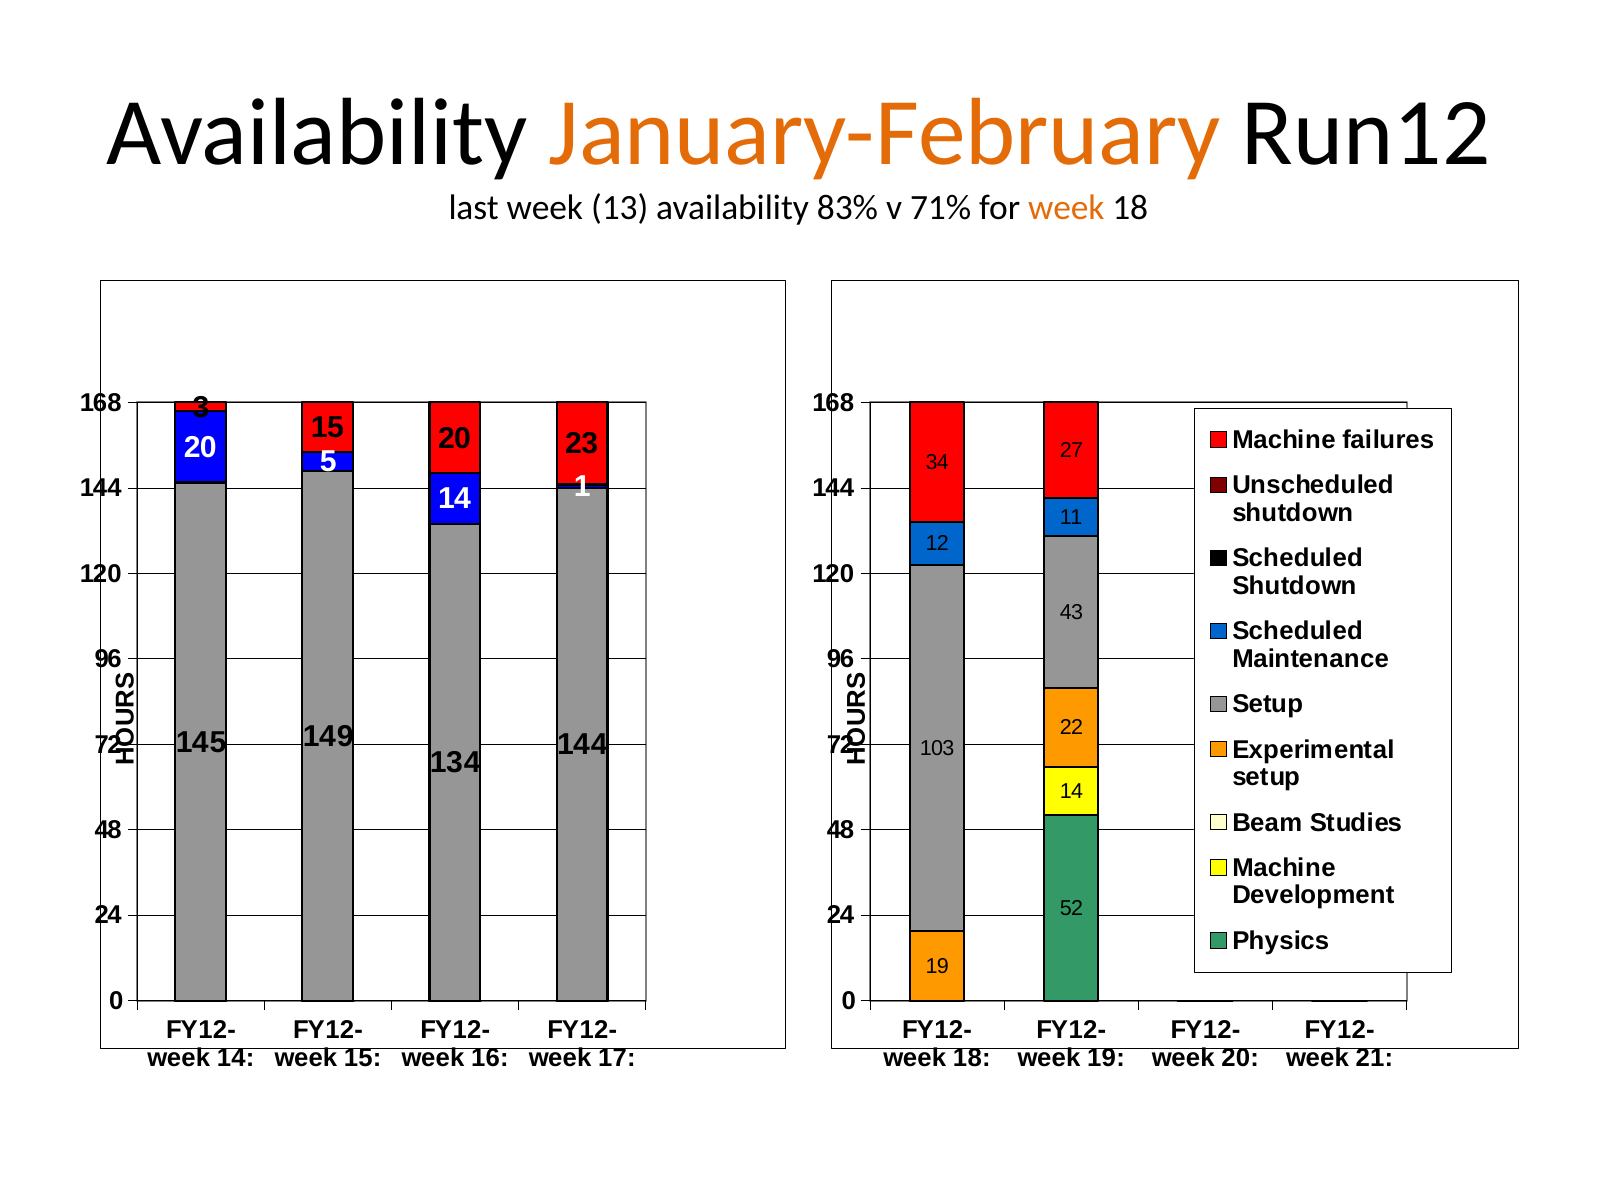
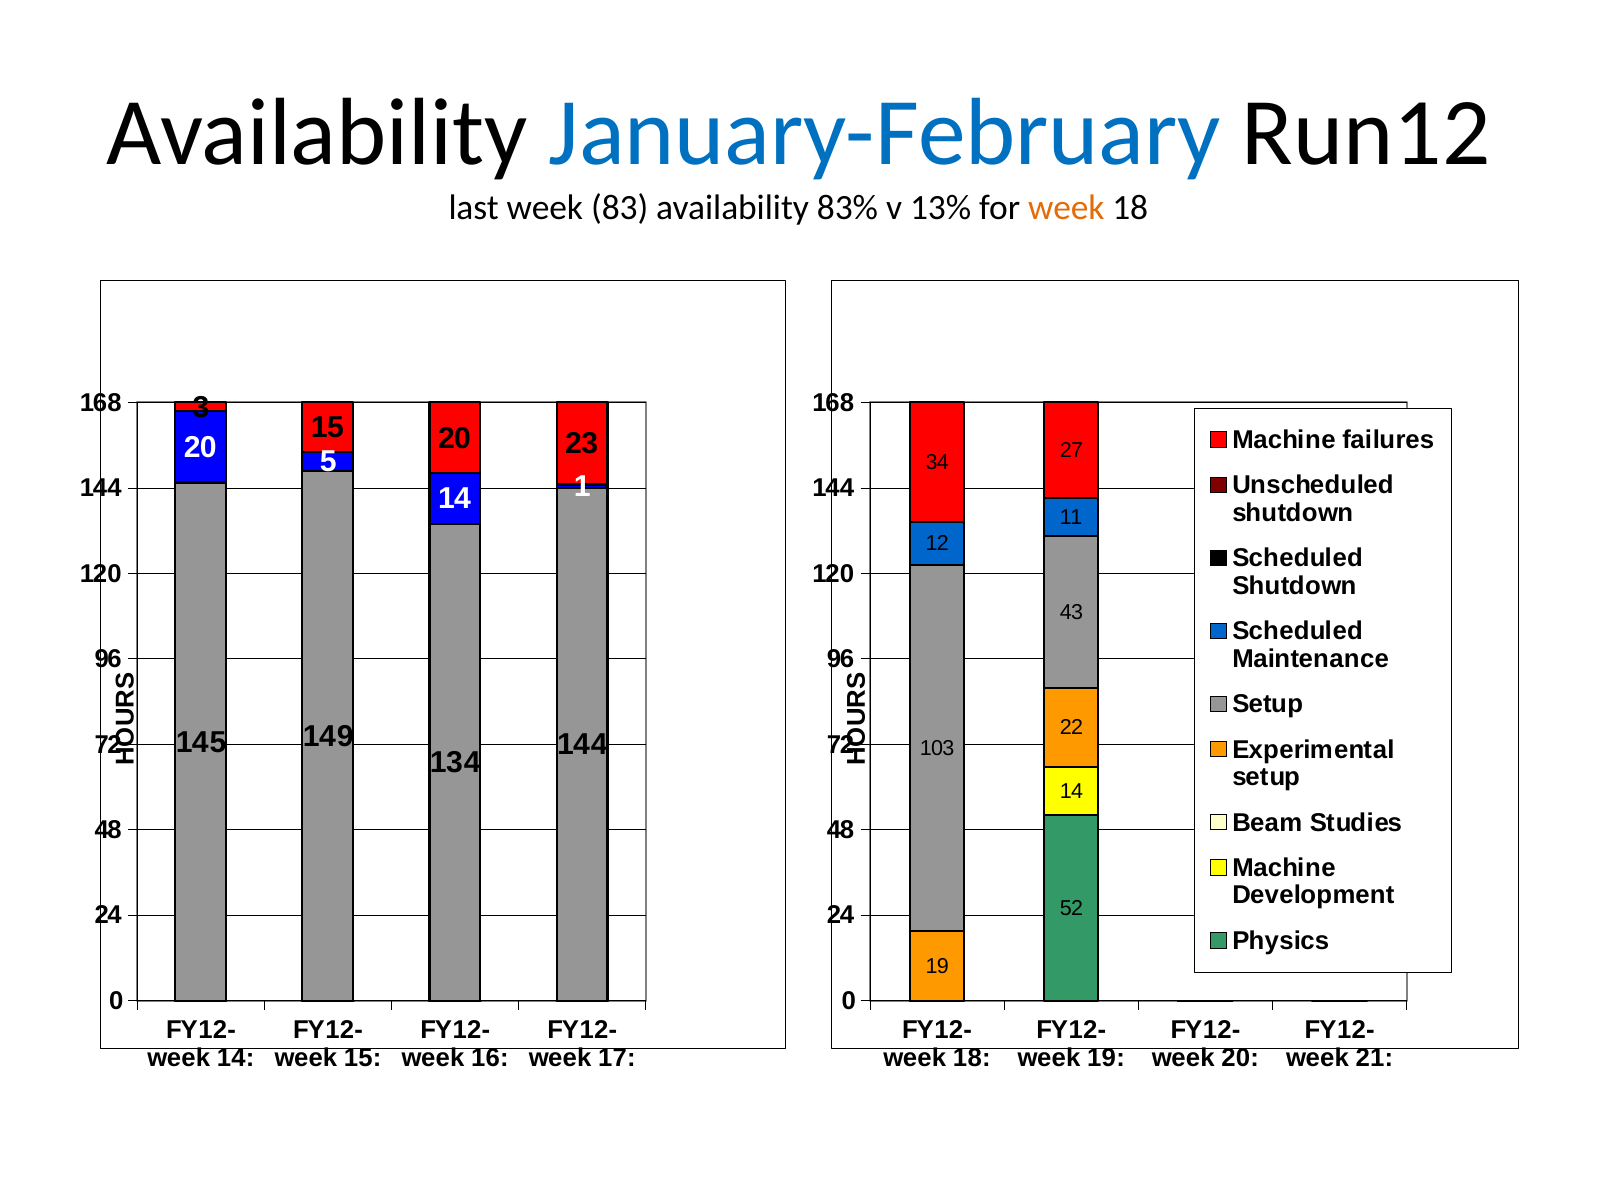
January-February colour: orange -> blue (885, 133)
13: 13 -> 83 (620, 208)
71%: 71% -> 13% (941, 208)
